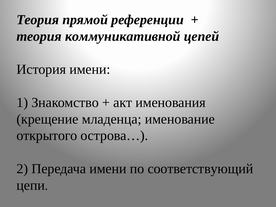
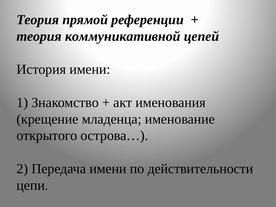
соответствующий: соответствующий -> действительности (200, 169)
